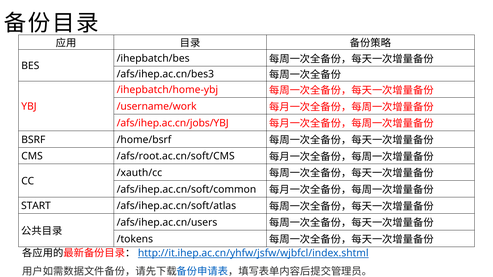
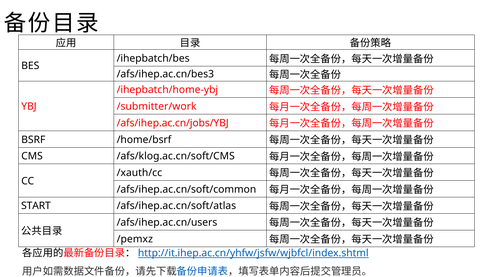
/username/work: /username/work -> /submitter/work (157, 107)
/afs/root.ac.cn/soft/CMS: /afs/root.ac.cn/soft/CMS -> /afs/klog.ac.cn/soft/CMS (176, 156)
/tokens: /tokens -> /pemxz (135, 239)
